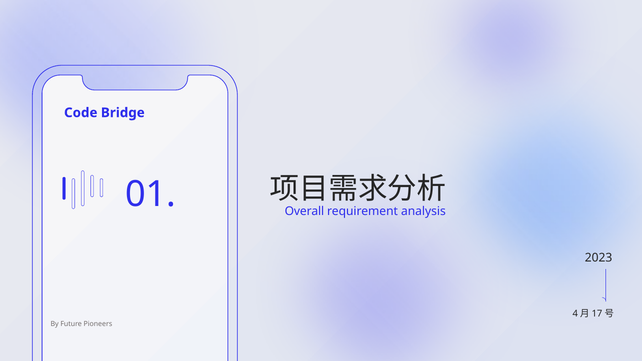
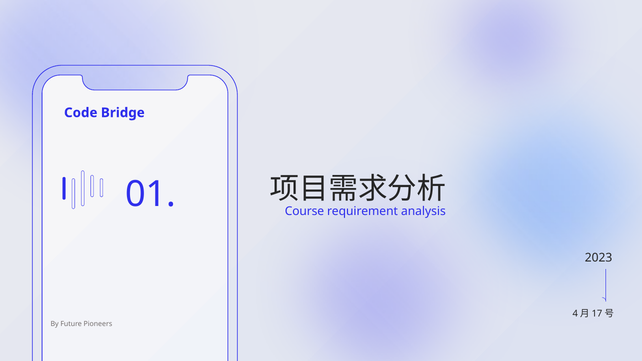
Overall: Overall -> Course (304, 211)
